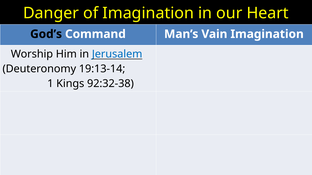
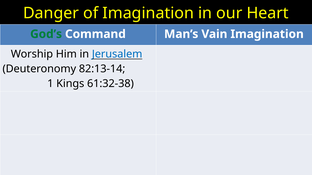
God’s colour: black -> green (46, 34)
19:13-14: 19:13-14 -> 82:13-14 (102, 69)
92:32-38: 92:32-38 -> 61:32-38 (110, 84)
